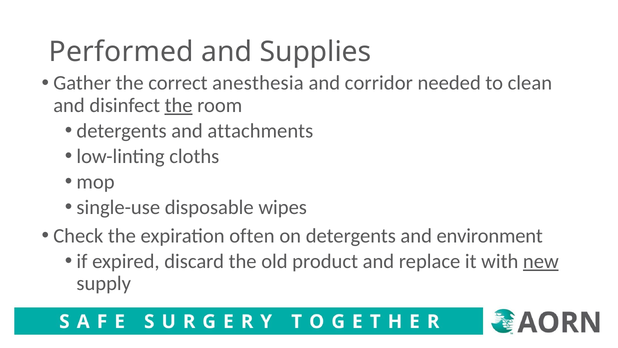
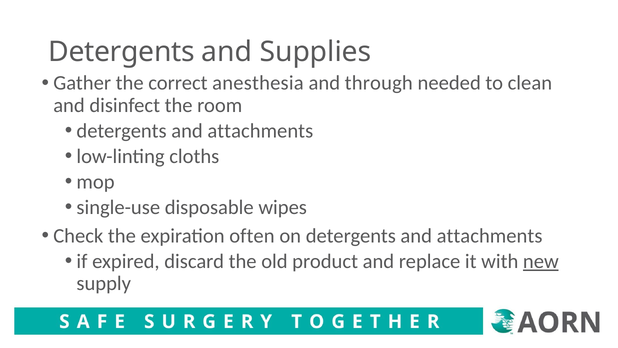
Performed: Performed -> Detergents (122, 52)
corridor: corridor -> through (379, 83)
the underline: present -> none (179, 105)
on detergents and environment: environment -> attachments (490, 236)
